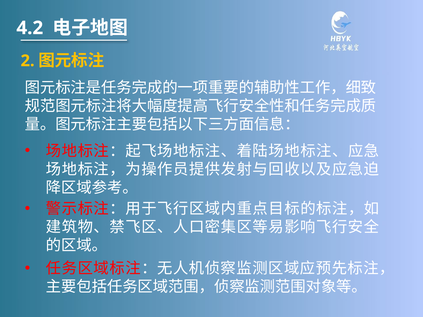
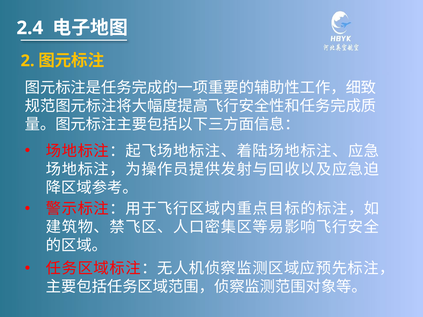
4.2: 4.2 -> 2.4 (30, 28)
